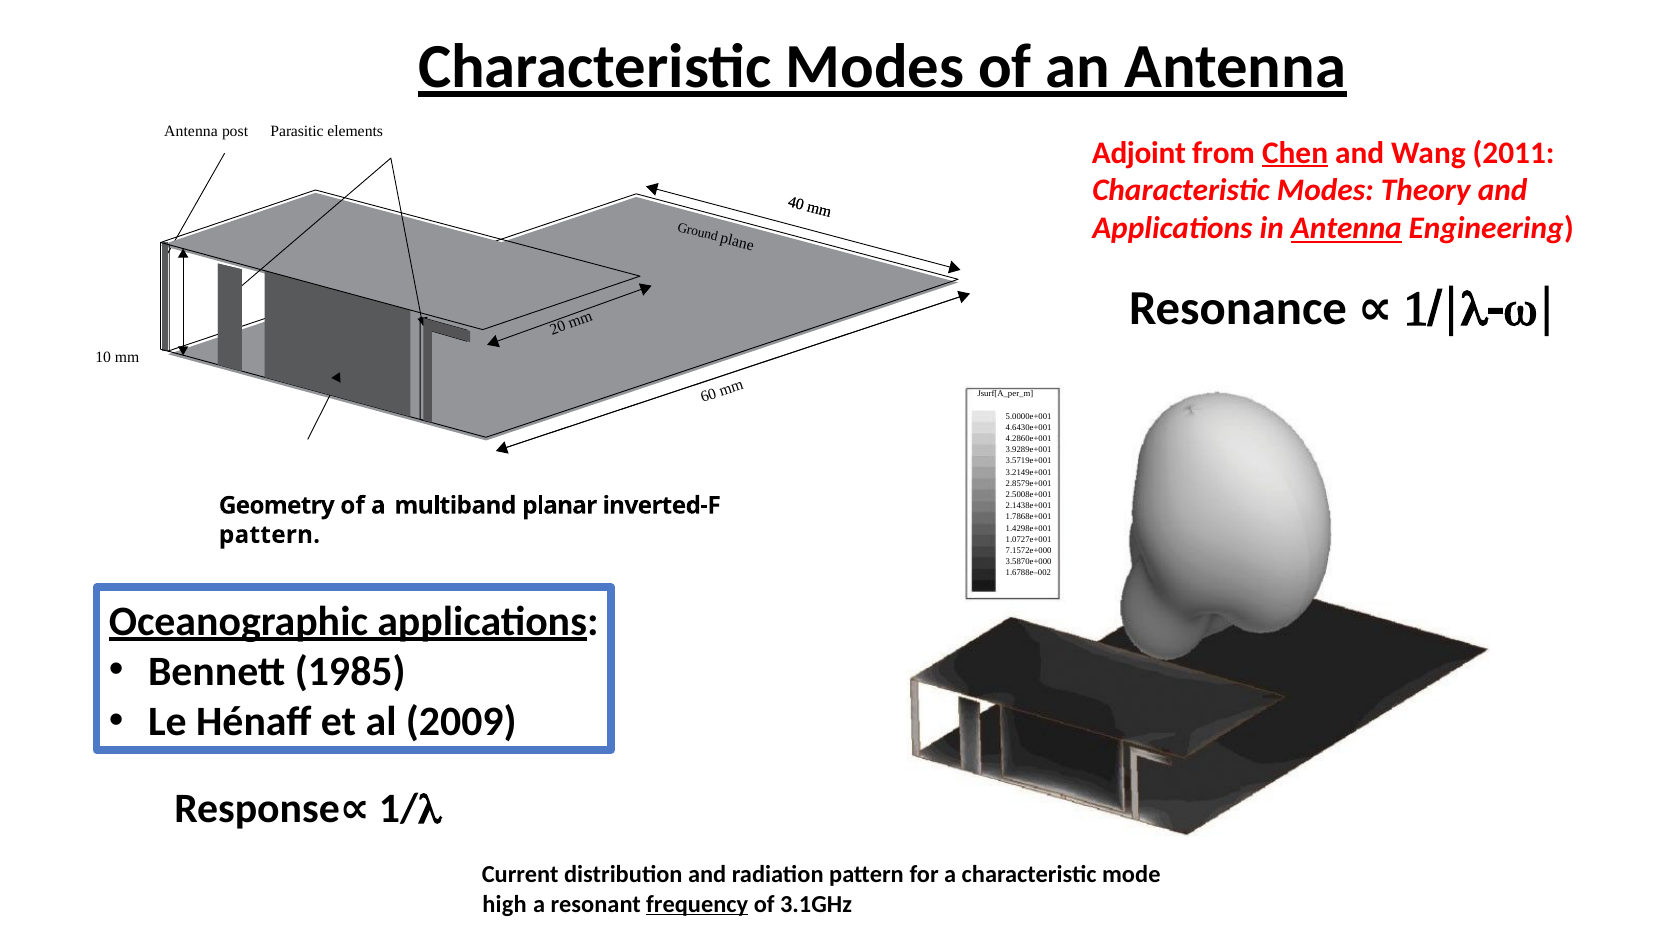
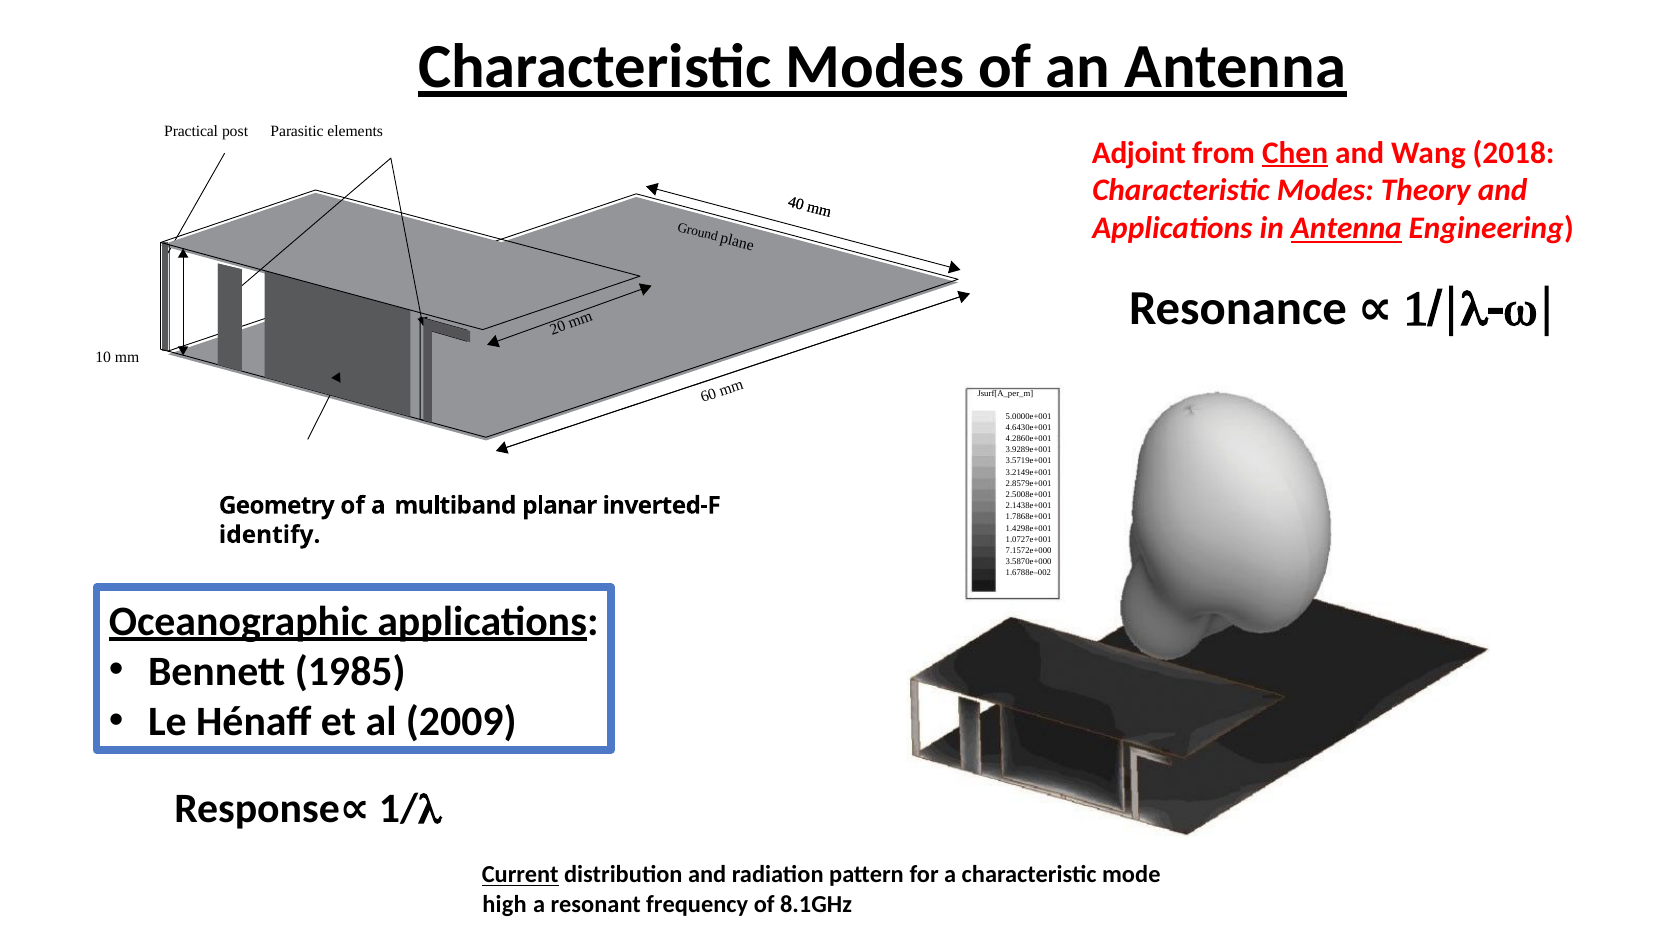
Antenna: Antenna -> Practical (191, 132)
2011: 2011 -> 2018 (1514, 153)
pattern: pattern -> identify (270, 535)
Current underline: none -> present (520, 875)
frequency underline: present -> none (697, 904)
3.1GHz: 3.1GHz -> 8.1GHz (816, 904)
